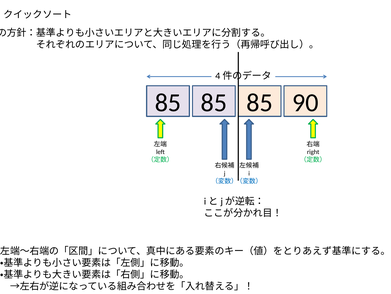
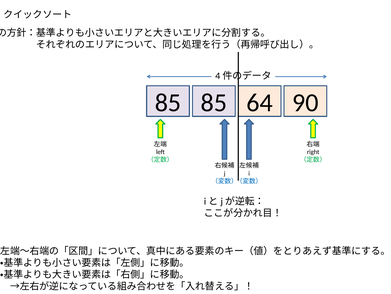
85: 85 -> 64 (260, 103)
